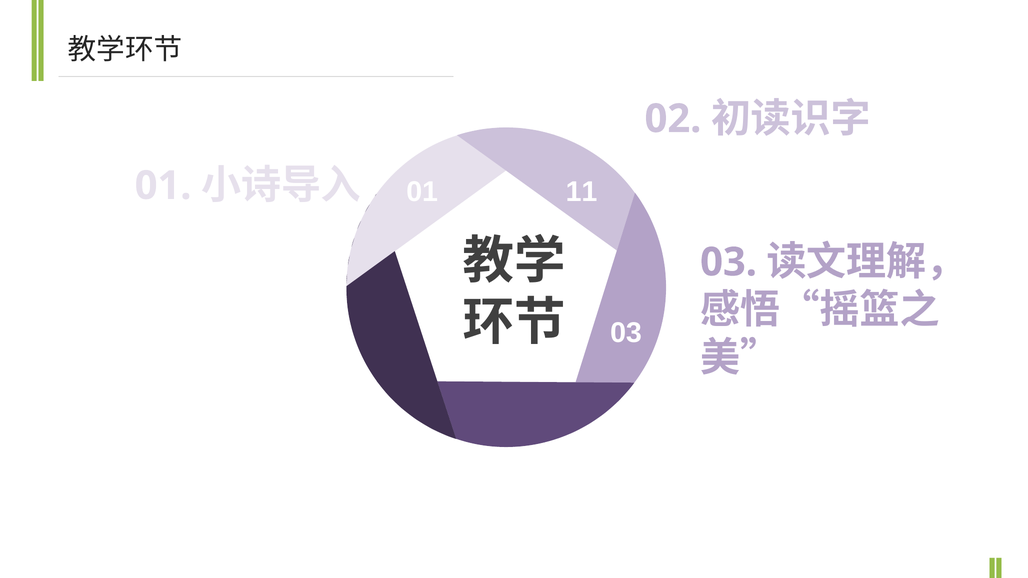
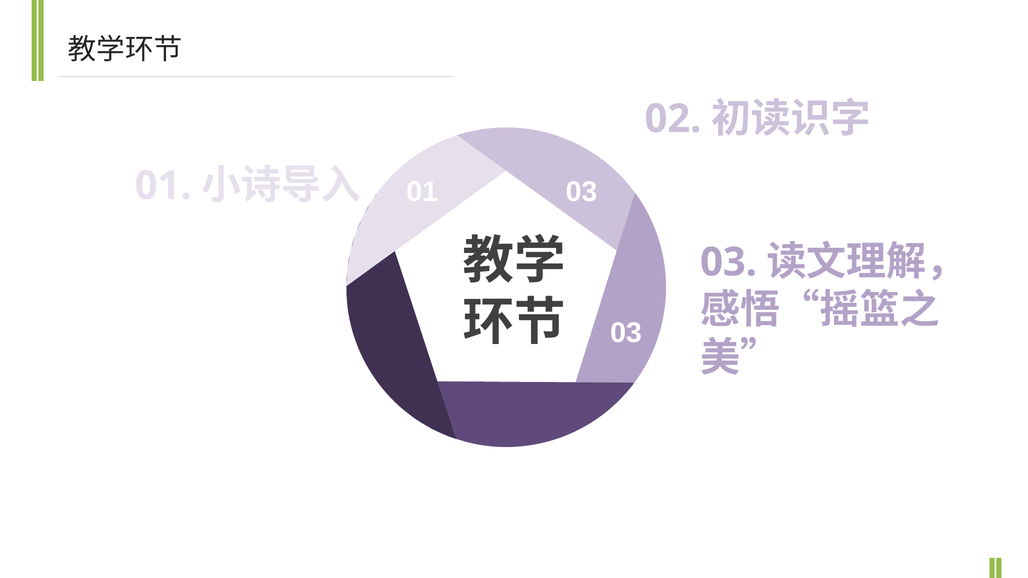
01 11: 11 -> 03 (582, 192)
